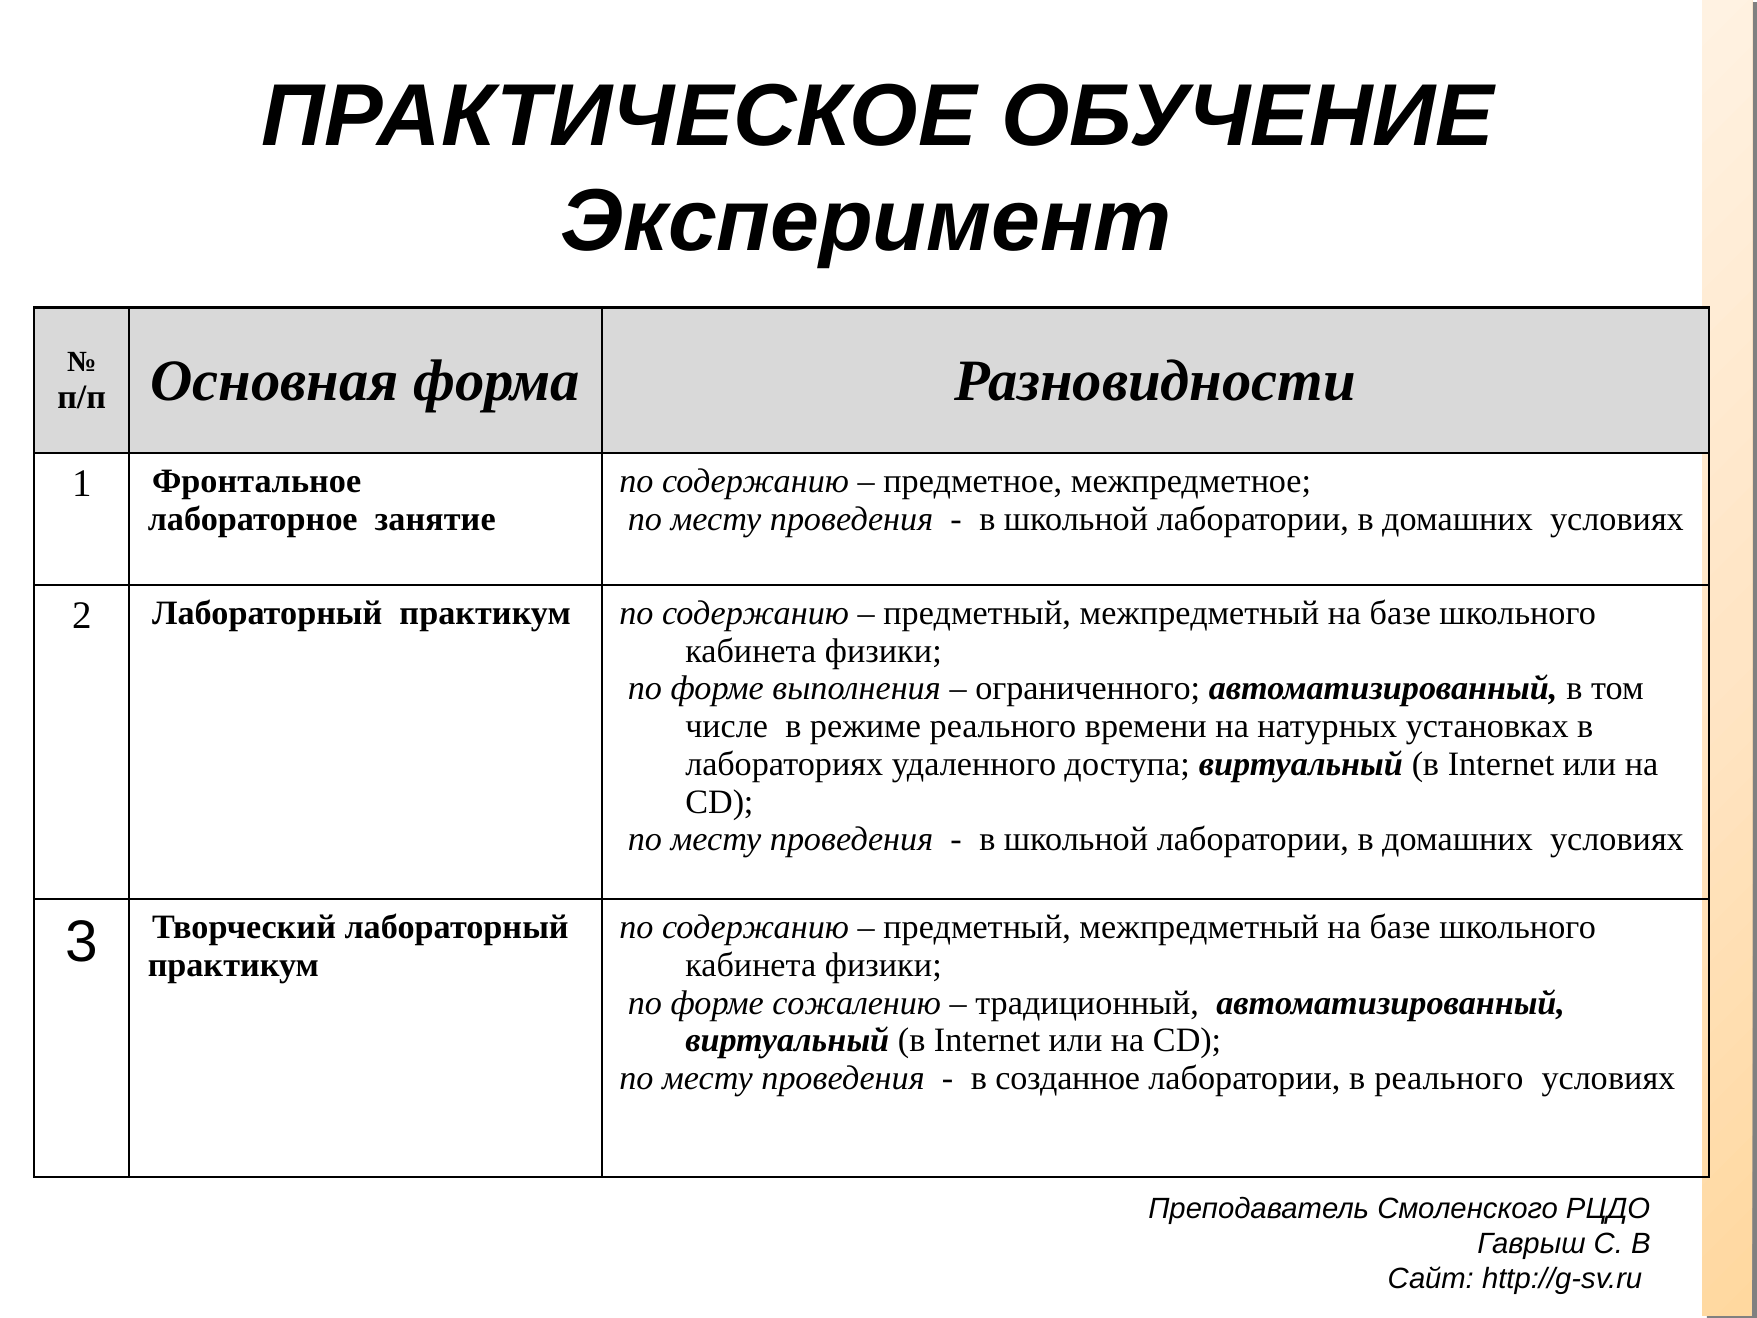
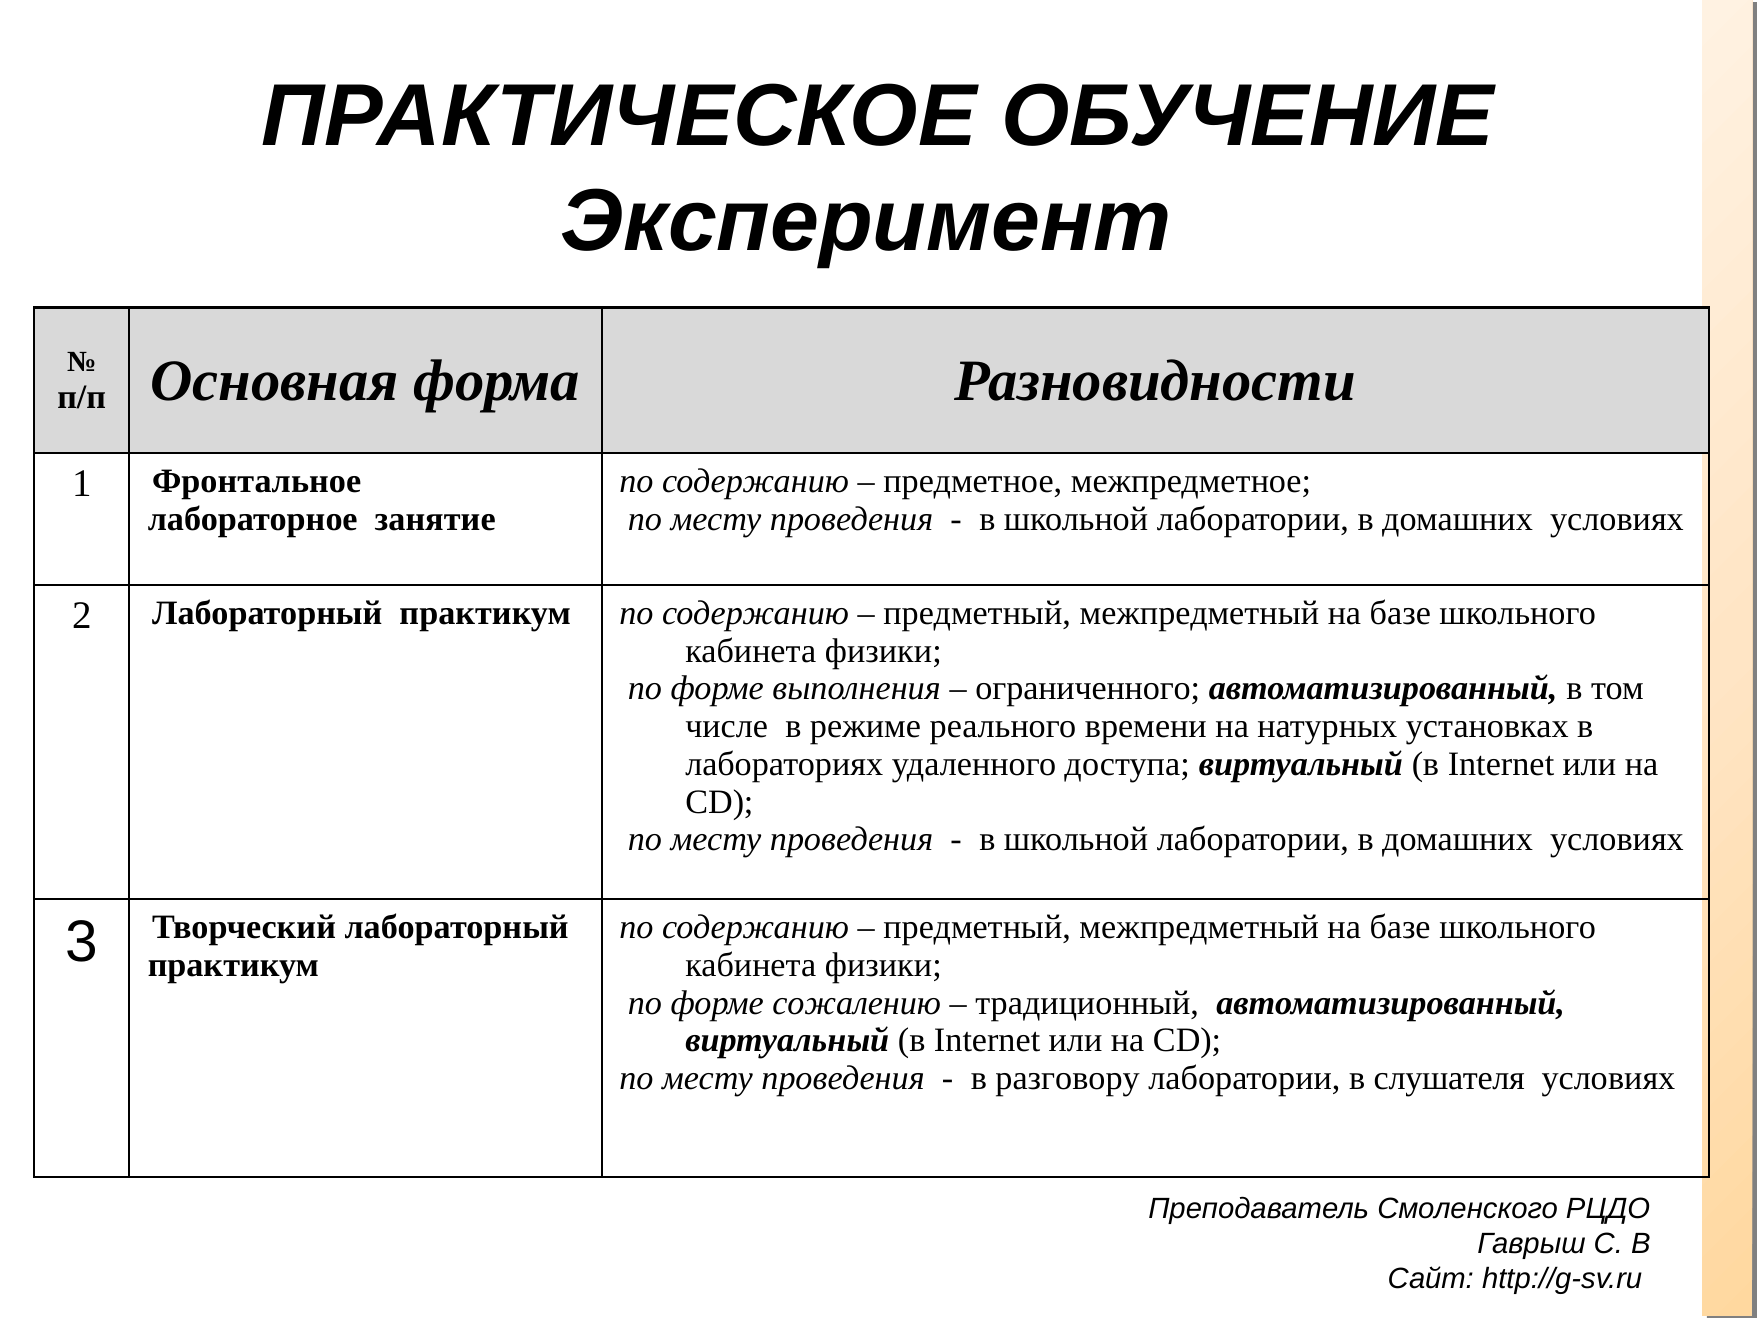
созданное: созданное -> разговору (1068, 1078)
в реального: реального -> слушателя (1449, 1078)
